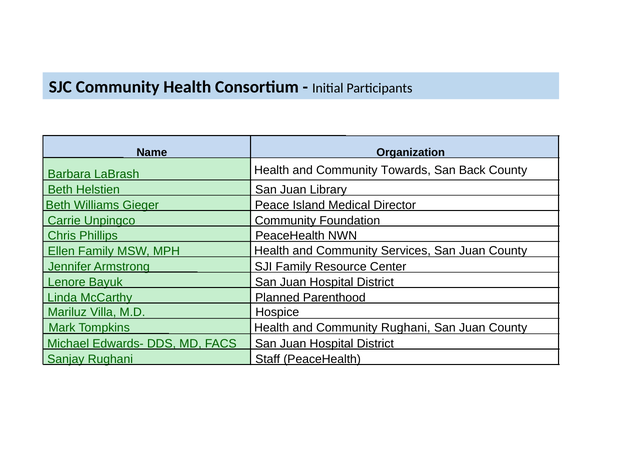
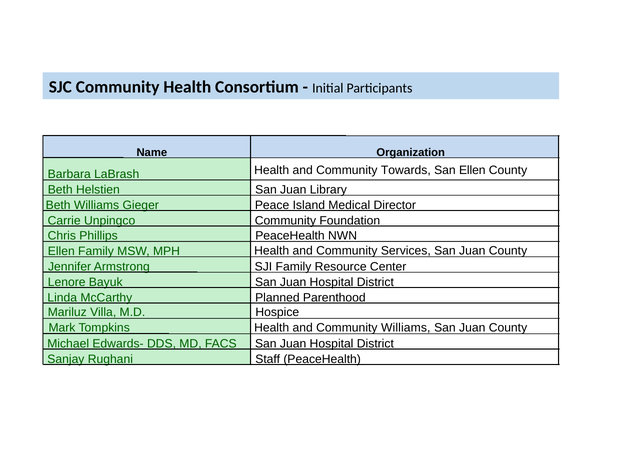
San Back: Back -> Ellen (472, 170)
Community Rughani: Rughani -> Williams (406, 328)
